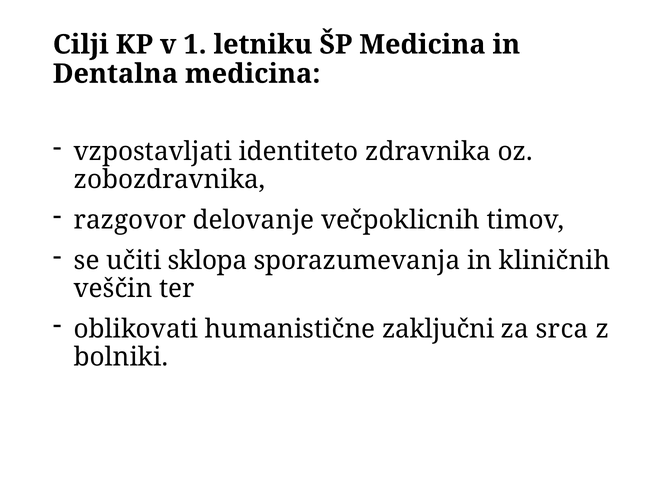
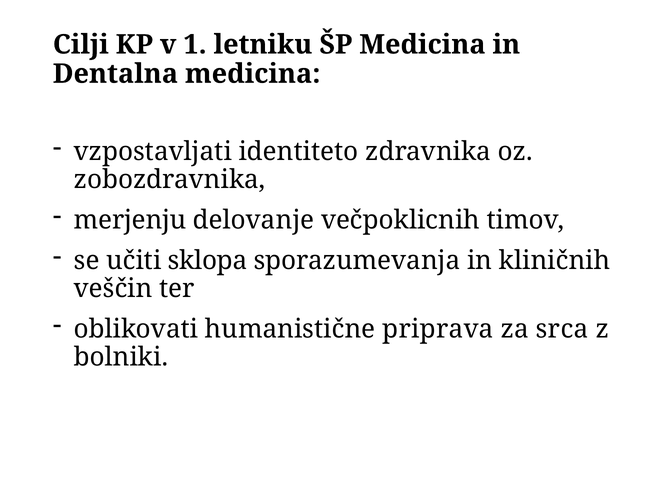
razgovor: razgovor -> merjenju (130, 220)
zaključni: zaključni -> priprava (438, 329)
